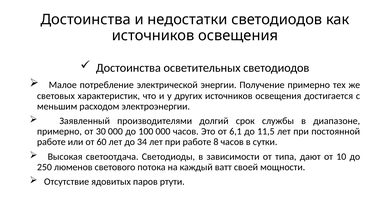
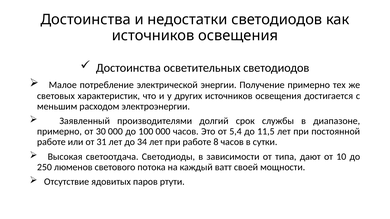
6,1: 6,1 -> 5,4 (235, 132)
60: 60 -> 31 (102, 142)
